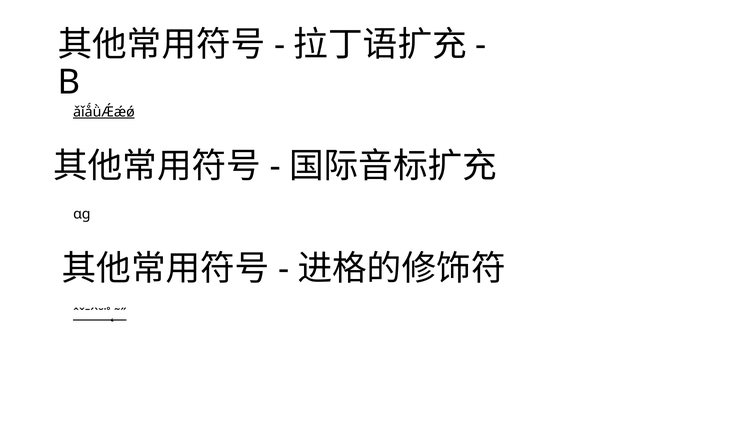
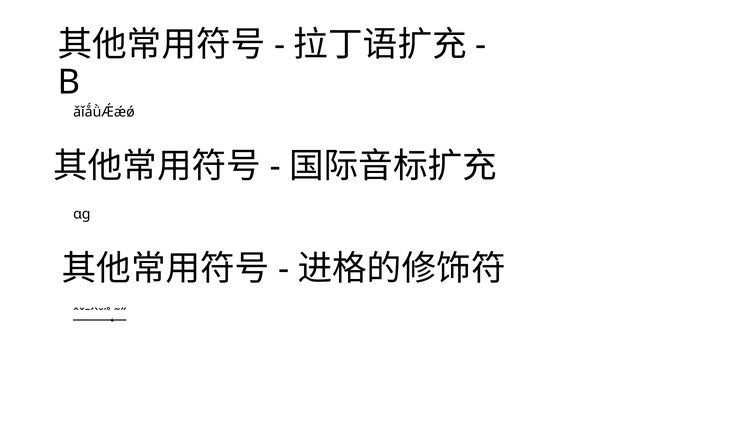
ǎǐǻǜǼǽǿ underline: present -> none (104, 112)
